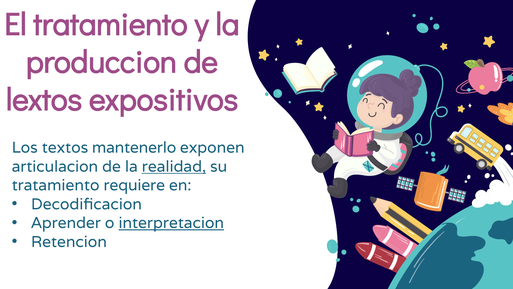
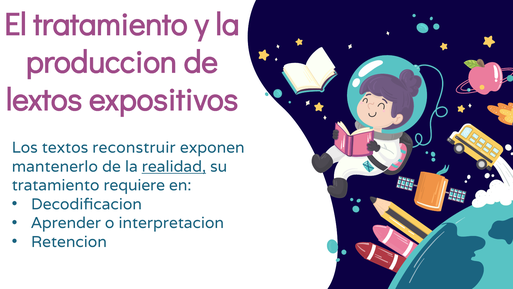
mantenerlo: mantenerlo -> reconstruir (134, 148)
articulacion: articulacion -> mantenerlo (55, 166)
interpretacion underline: present -> none (171, 223)
